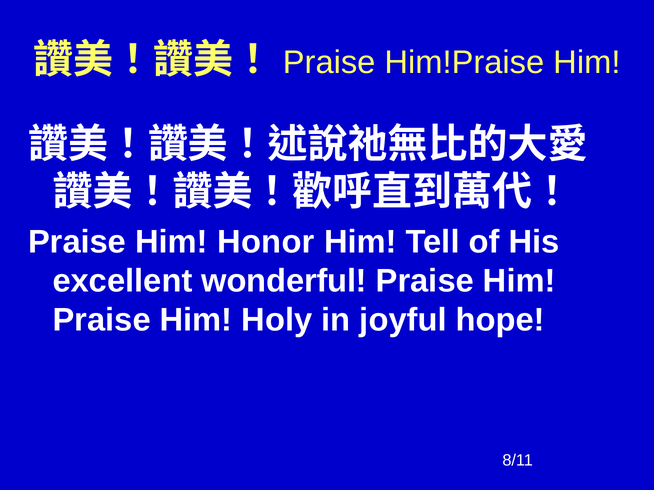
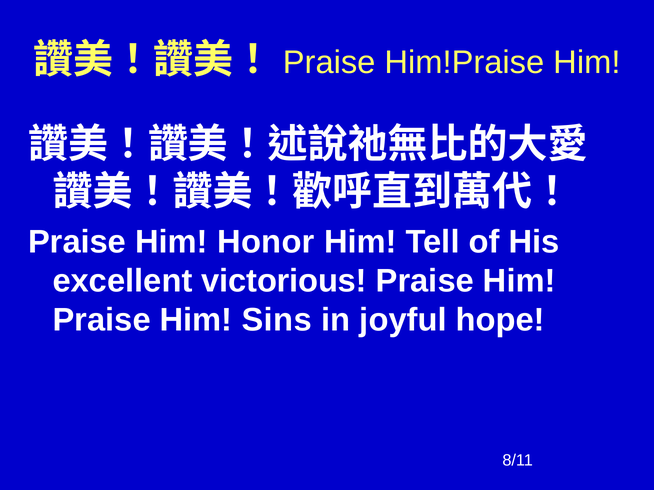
wonderful: wonderful -> victorious (284, 281)
Holy: Holy -> Sins (277, 321)
